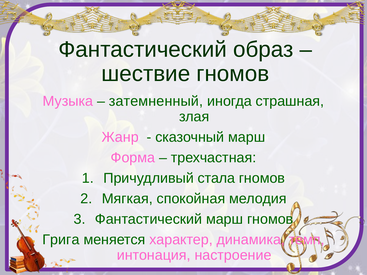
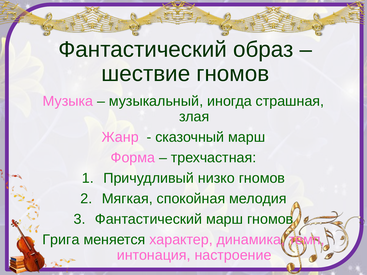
затемненный: затемненный -> музыкальный (156, 101)
стала: стала -> низко (216, 178)
